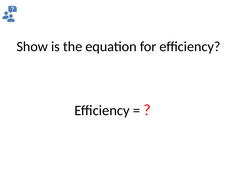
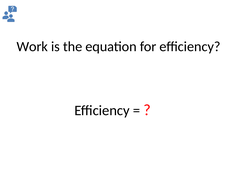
Show: Show -> Work (32, 47)
